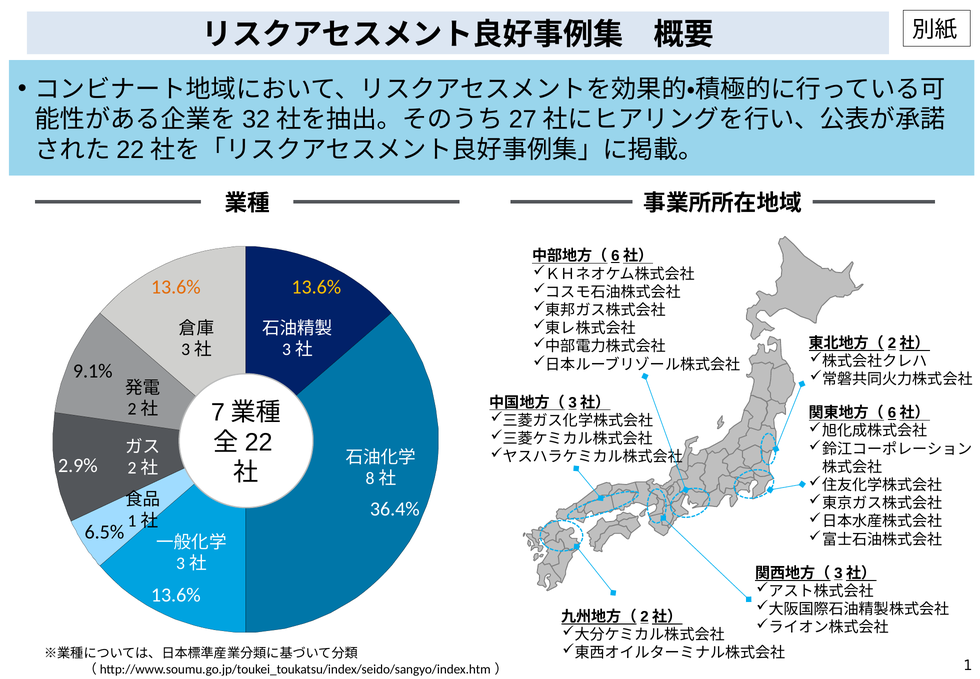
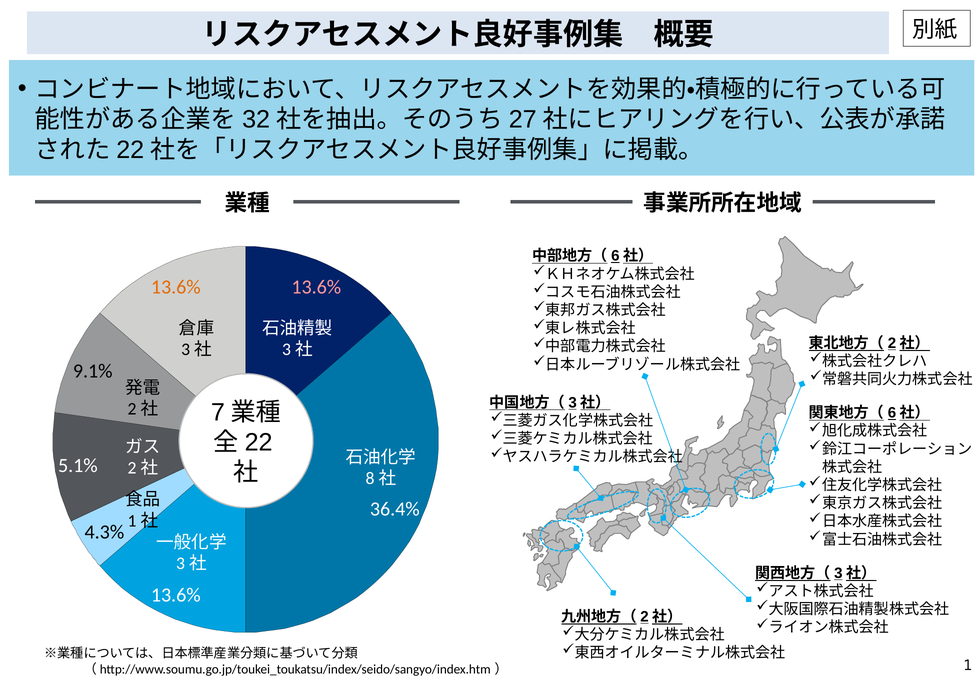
13.6% colour: yellow -> pink (316, 287)
2.9%: 2.9% -> 5.1% (78, 465)
6.5%: 6.5% -> 4.3% (104, 532)
